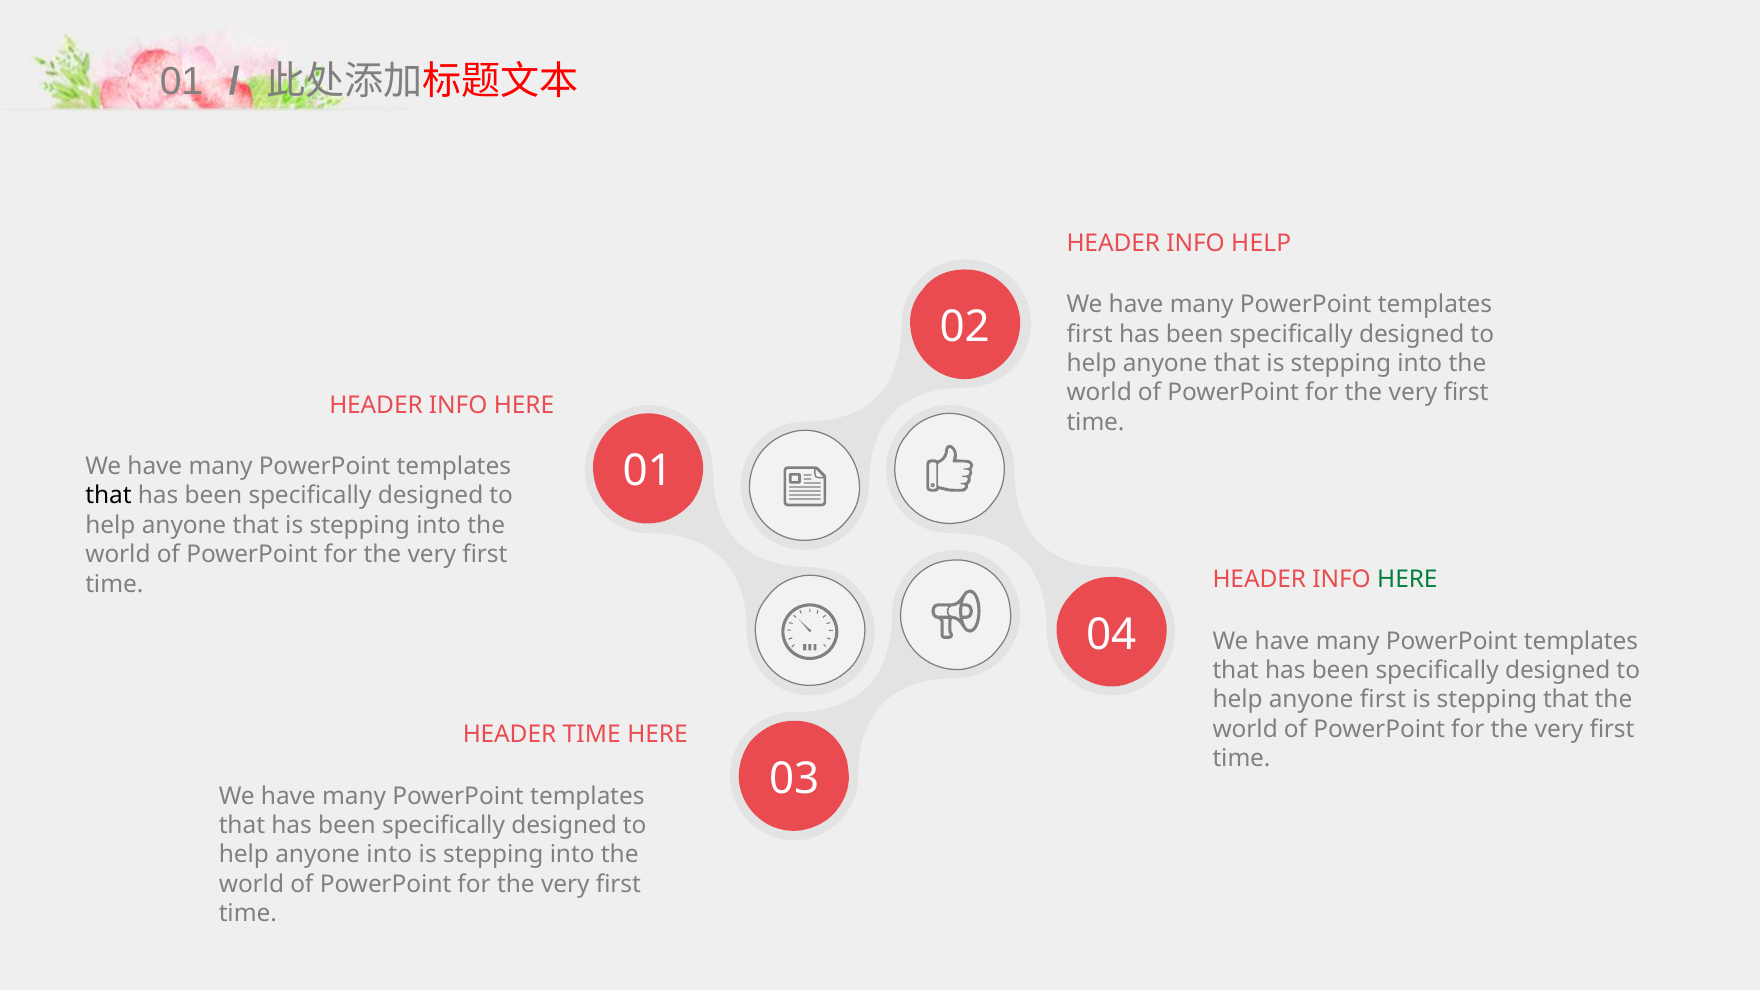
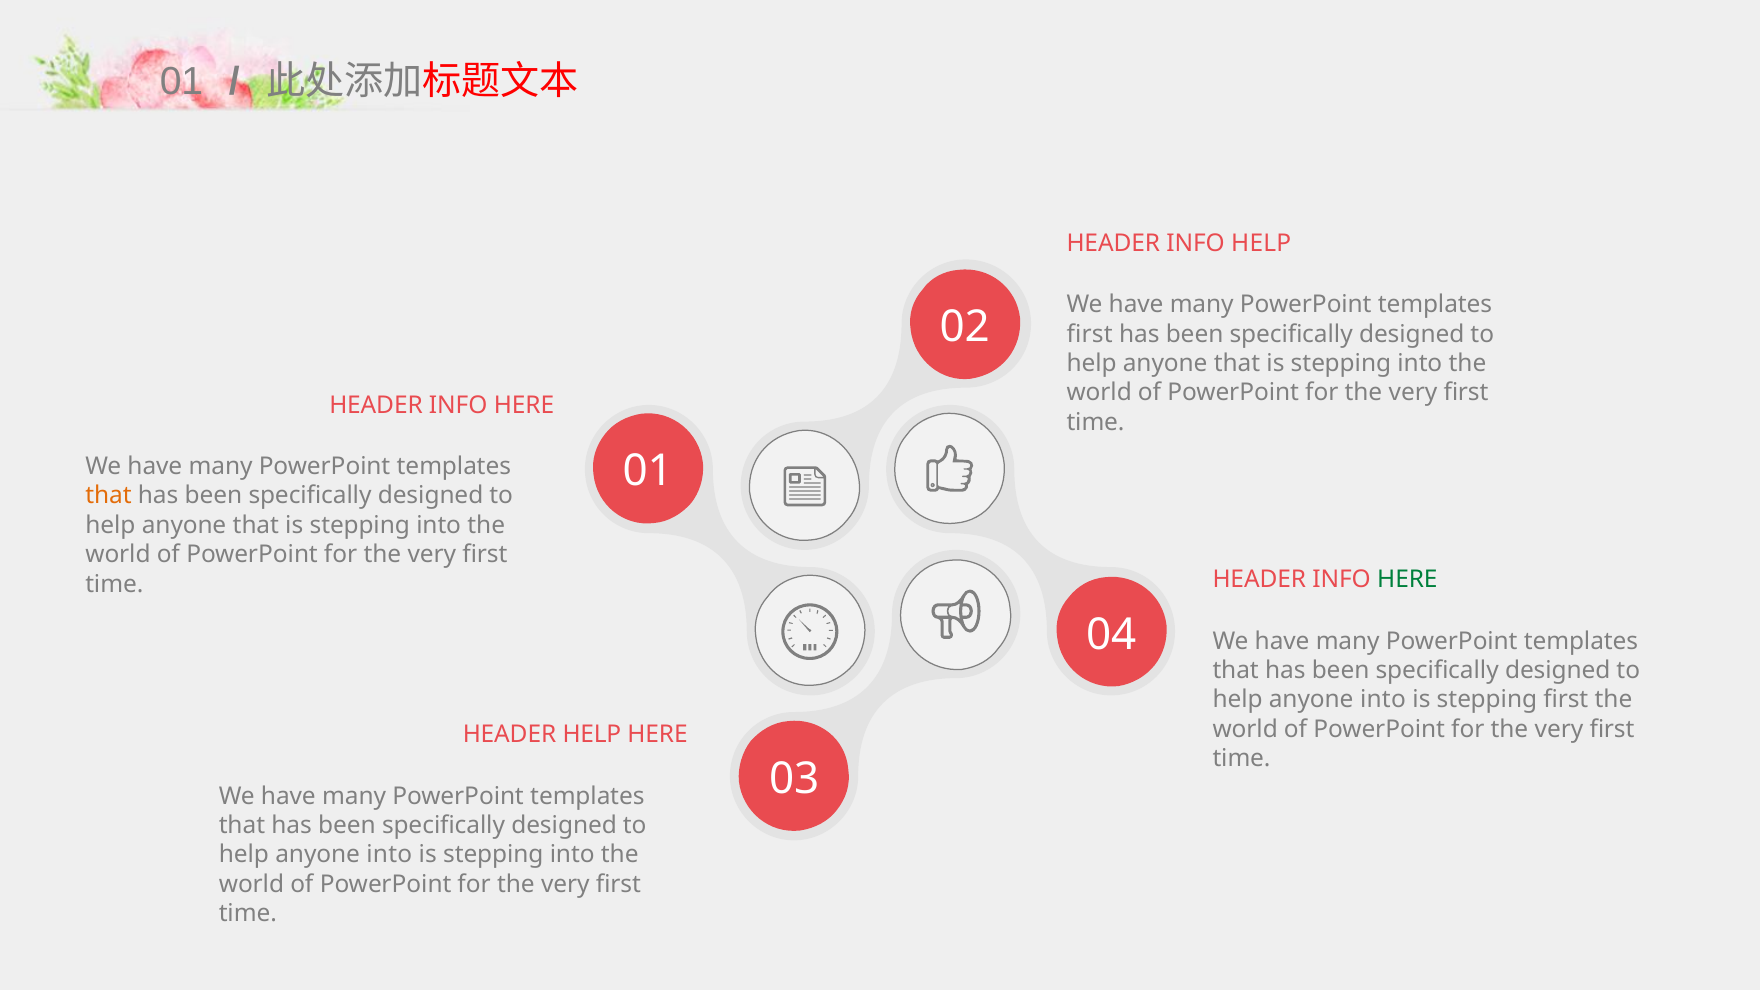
that colour: black -> orange (109, 496)
first: first -> into (1383, 700)
stepping that: that -> first (1566, 700)
HEADER TIME: TIME -> HELP (592, 735)
